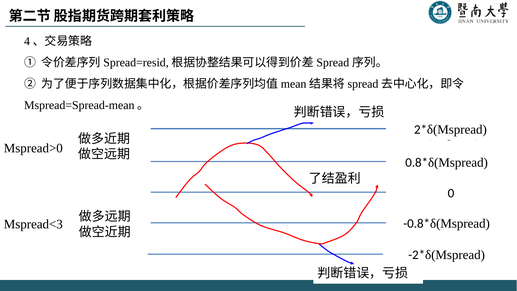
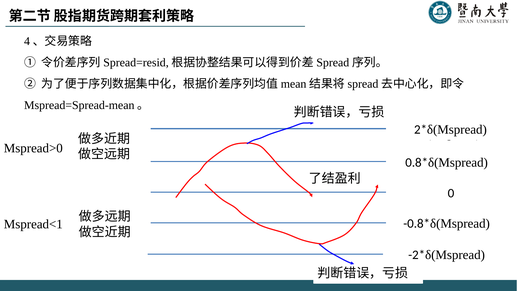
Mspread<3: Mspread<3 -> Mspread<1 (33, 224)
